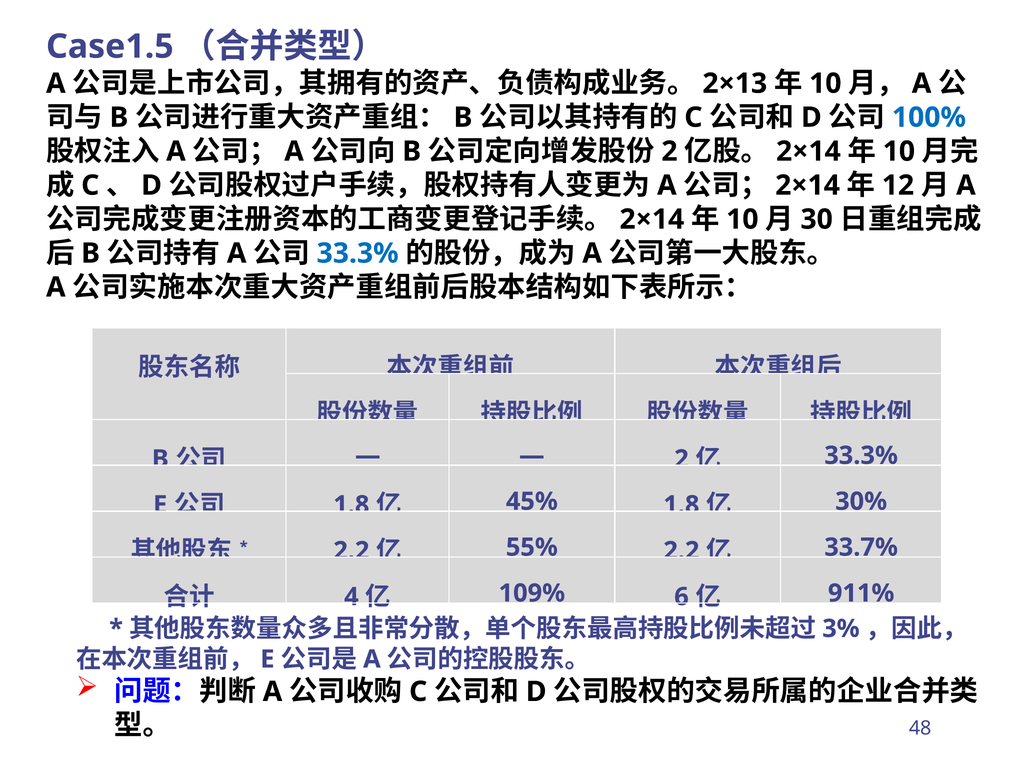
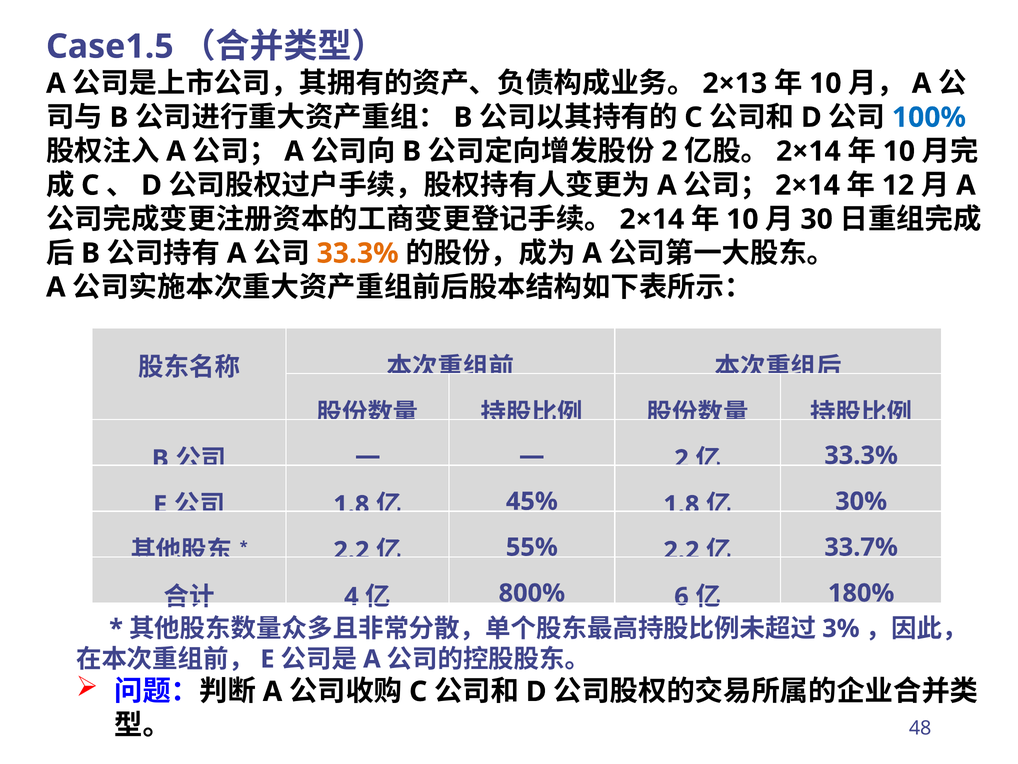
33.3% colour: blue -> orange (358, 253)
109%: 109% -> 800% (532, 593)
911%: 911% -> 180% (861, 593)
